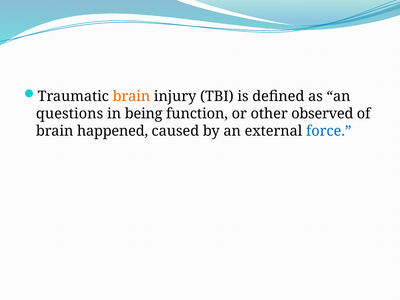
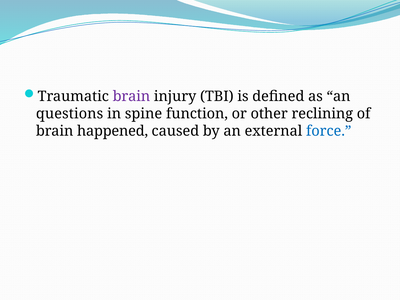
brain colour: orange -> purple (131, 96)
being: being -> spine (144, 114)
observed: observed -> reclining (322, 114)
